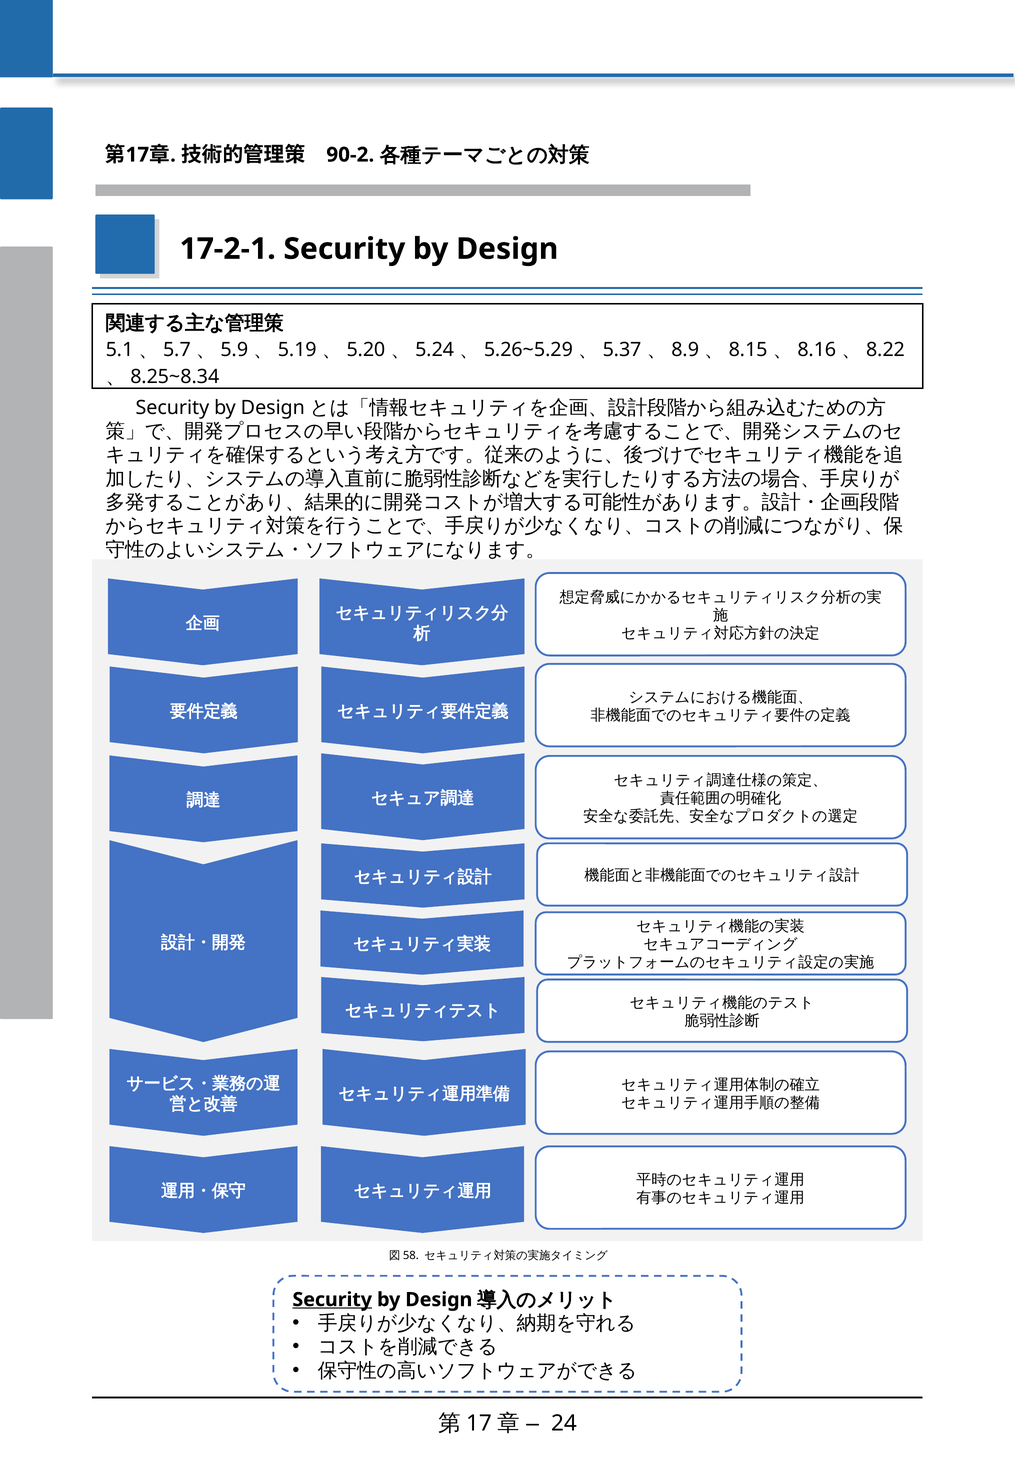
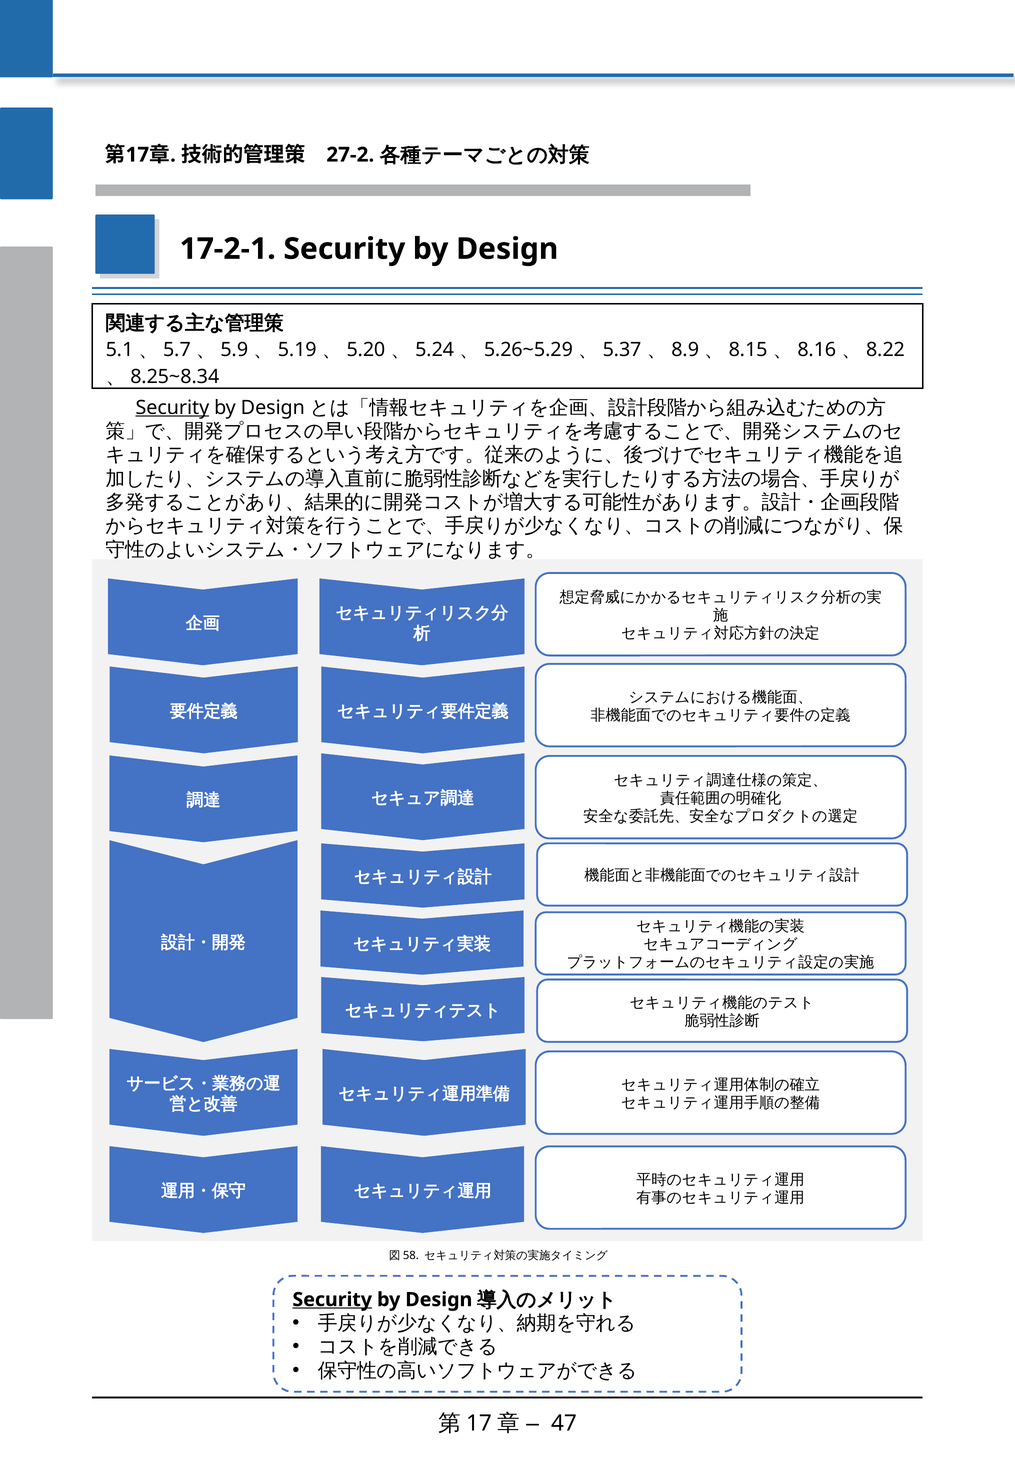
90-2: 90-2 -> 27-2 (350, 155)
Security underline: none -> present (172, 408)
24: 24 -> 47 (564, 1424)
